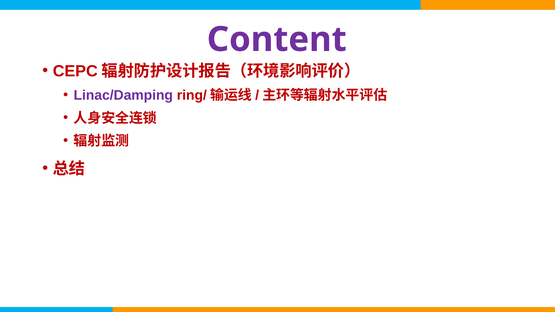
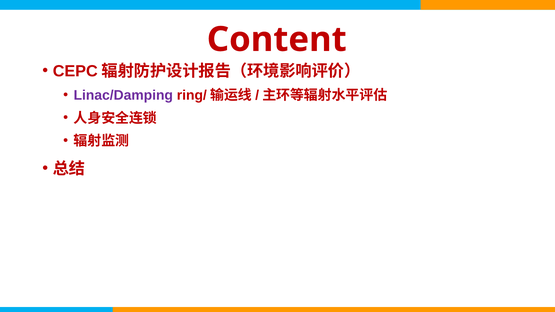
Content colour: purple -> red (277, 40)
